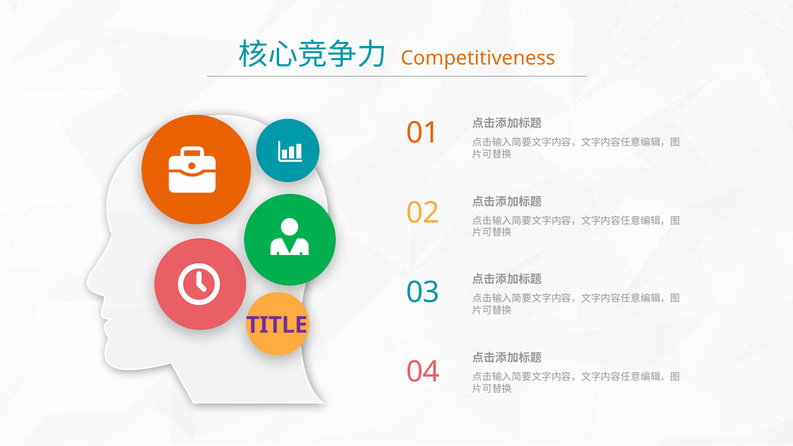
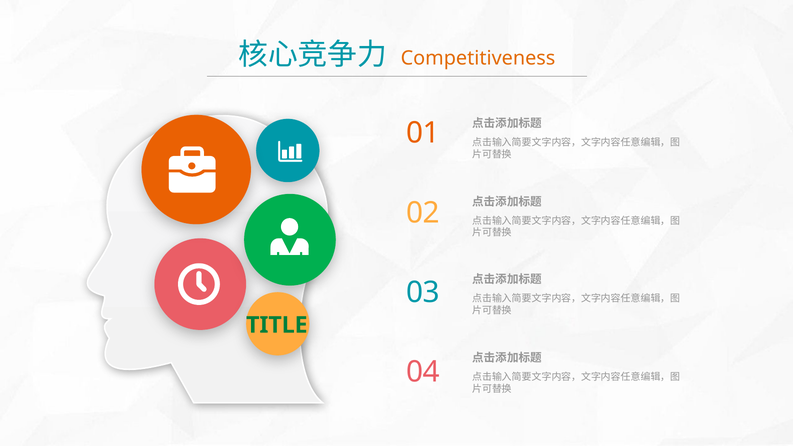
TITLE colour: purple -> green (277, 325)
